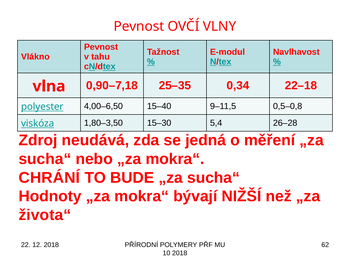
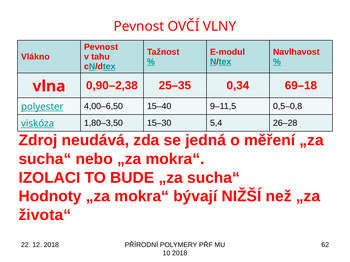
0,90–7,18: 0,90–7,18 -> 0,90–2,38 (112, 86)
22–18: 22–18 -> 69–18 (301, 86)
CHRÁNÍ: CHRÁNÍ -> IZOLACI (49, 178)
